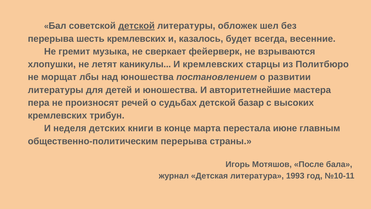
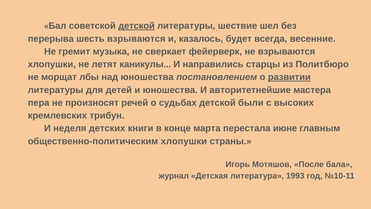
обложек: обложек -> шествие (238, 26)
шесть кремлевских: кремлевских -> взрываются (136, 39)
И кремлевских: кремлевских -> направились (213, 64)
развитии underline: none -> present (289, 77)
базар: базар -> были (251, 103)
общественно-политическим перерыва: перерыва -> хлопушки (184, 141)
